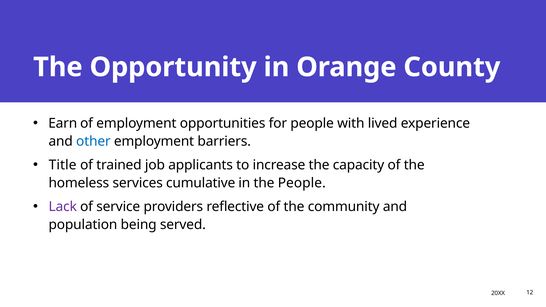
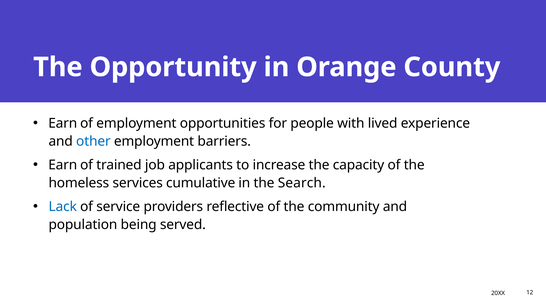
Title: Title -> Earn (63, 165)
the People: People -> Search (302, 183)
Lack colour: purple -> blue (63, 207)
